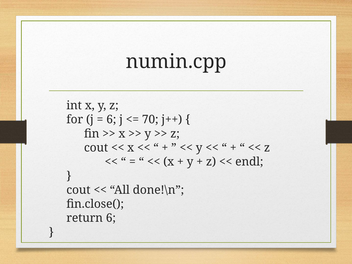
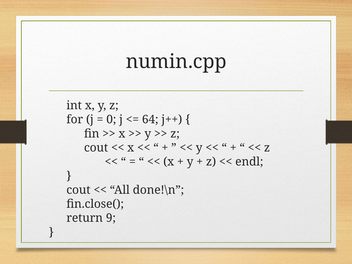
6: 6 -> 0 (111, 120)
70: 70 -> 64 (150, 120)
return 6: 6 -> 9 (111, 218)
